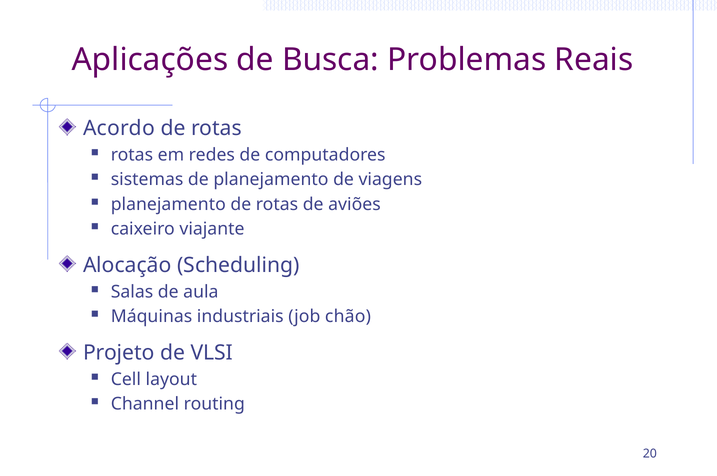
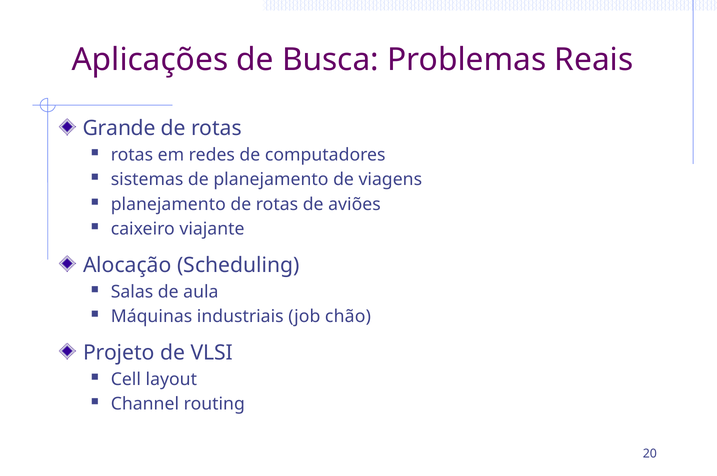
Acordo: Acordo -> Grande (119, 128)
